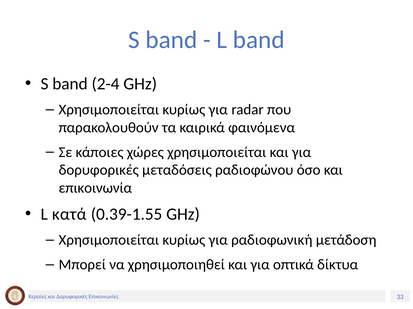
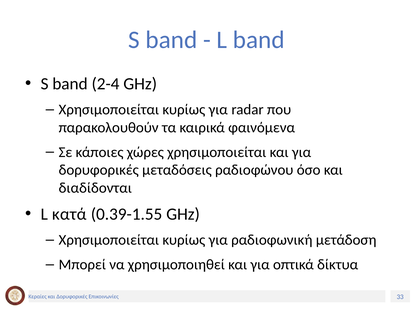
επικοινωνία: επικοινωνία -> διαδίδονται (95, 188)
